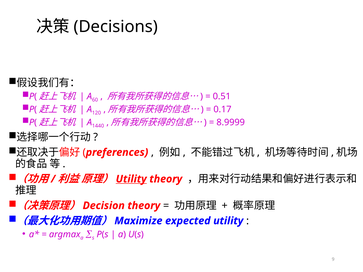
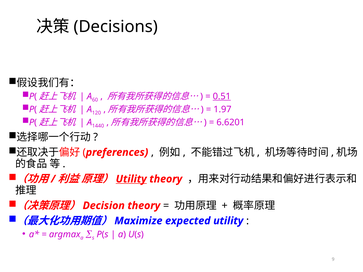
0.51 underline: none -> present (222, 97)
0.17: 0.17 -> 1.97 (222, 110)
8.9999: 8.9999 -> 6.6201 (231, 123)
